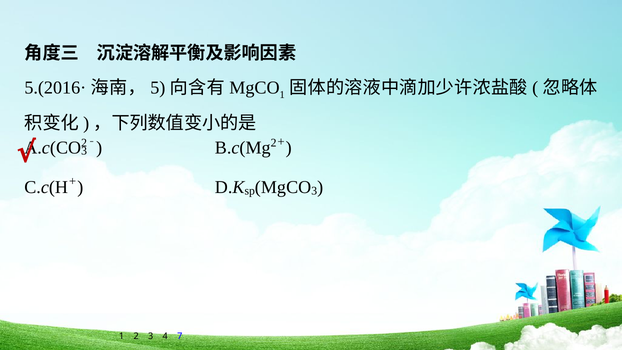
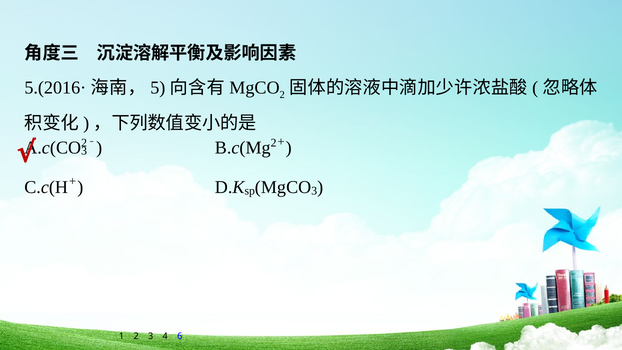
1: 1 -> 2 (282, 95)
7: 7 -> 6 (180, 336)
